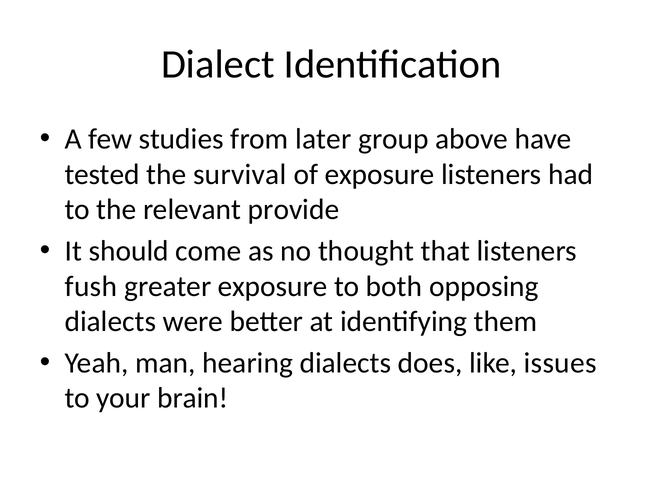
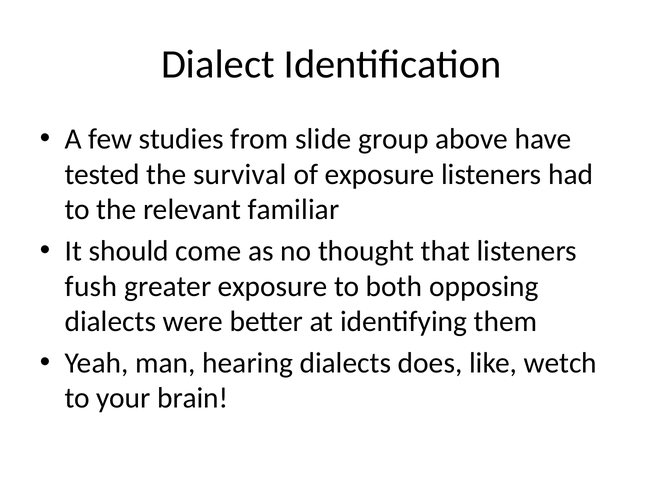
later: later -> slide (323, 139)
provide: provide -> familiar (294, 210)
issues: issues -> wetch (560, 363)
